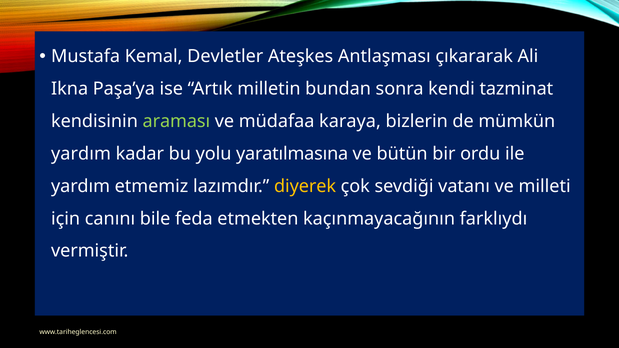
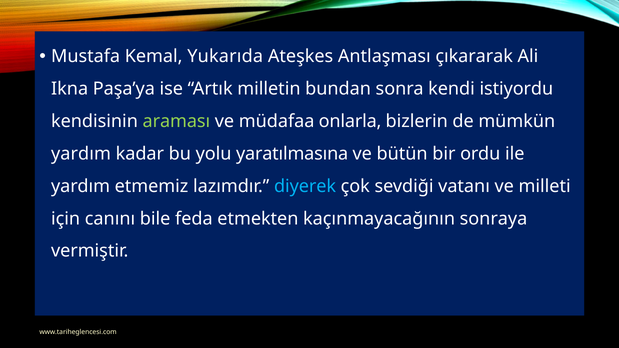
Devletler: Devletler -> Yukarıda (225, 57)
tazminat: tazminat -> istiyordu (516, 89)
karaya: karaya -> onlarla (350, 121)
diyerek colour: yellow -> light blue (305, 186)
farklıydı: farklıydı -> sonraya (493, 219)
